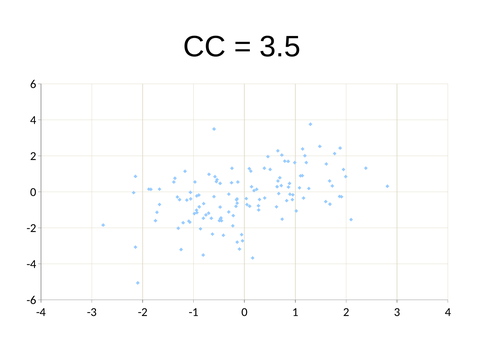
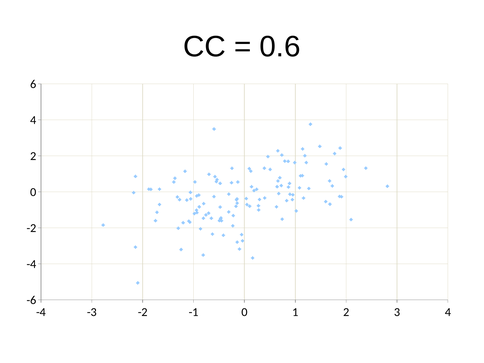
3.5: 3.5 -> 0.6 (280, 47)
